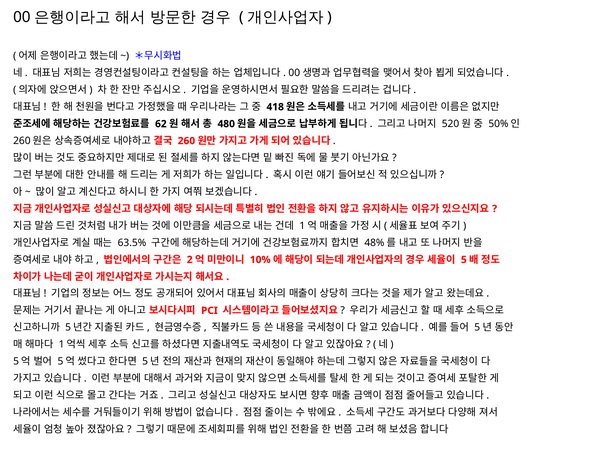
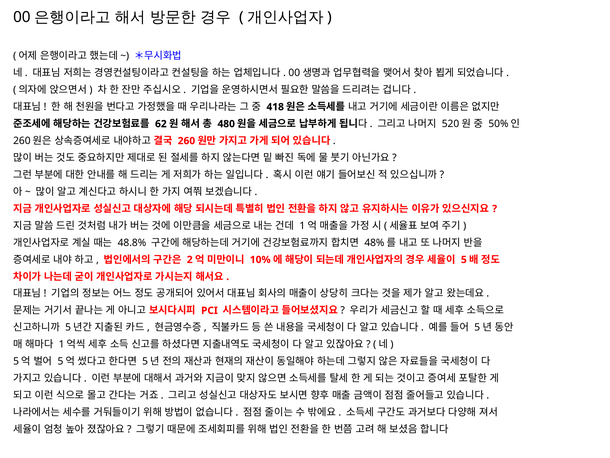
63.5%: 63.5% -> 48.8% (132, 242)
